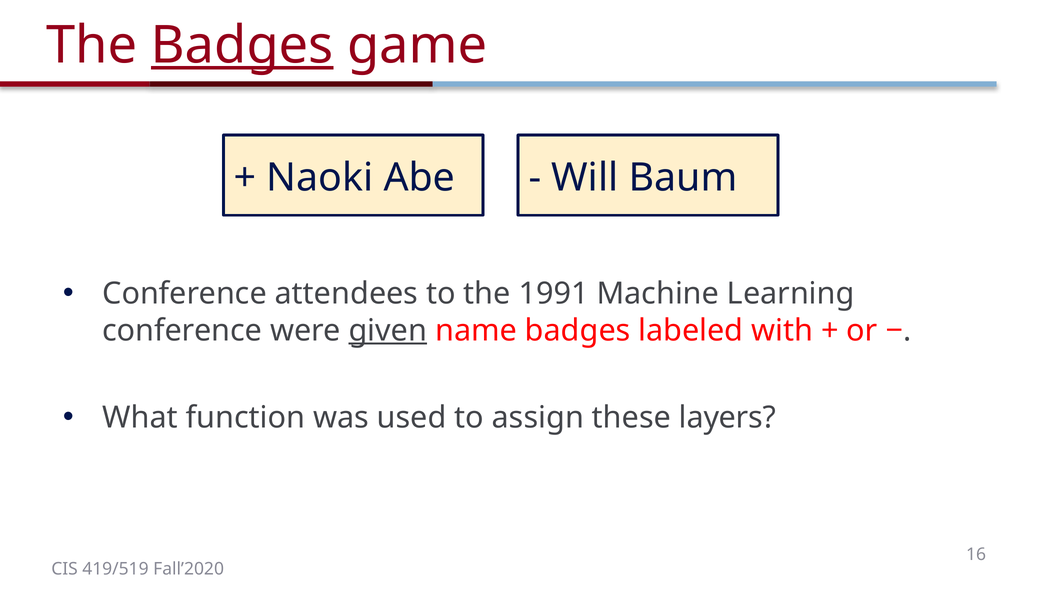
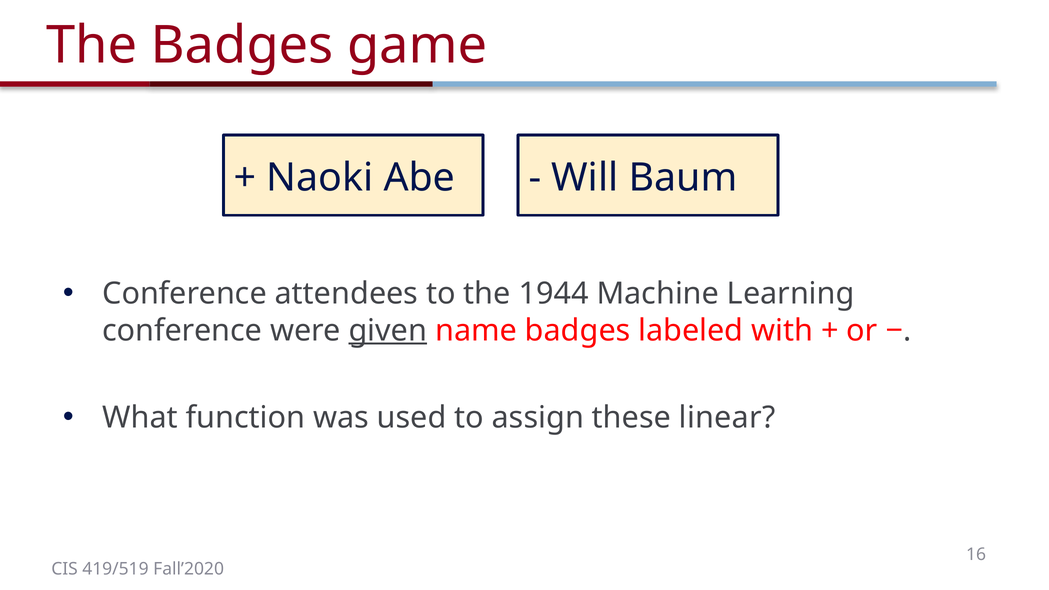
Badges underline: present -> none (242, 45)
1991: 1991 -> 1944 (554, 294)
layers: layers -> linear (727, 418)
